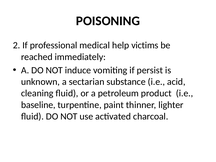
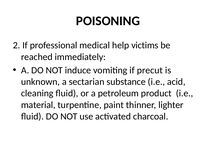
persist: persist -> precut (150, 70)
baseline: baseline -> material (38, 105)
